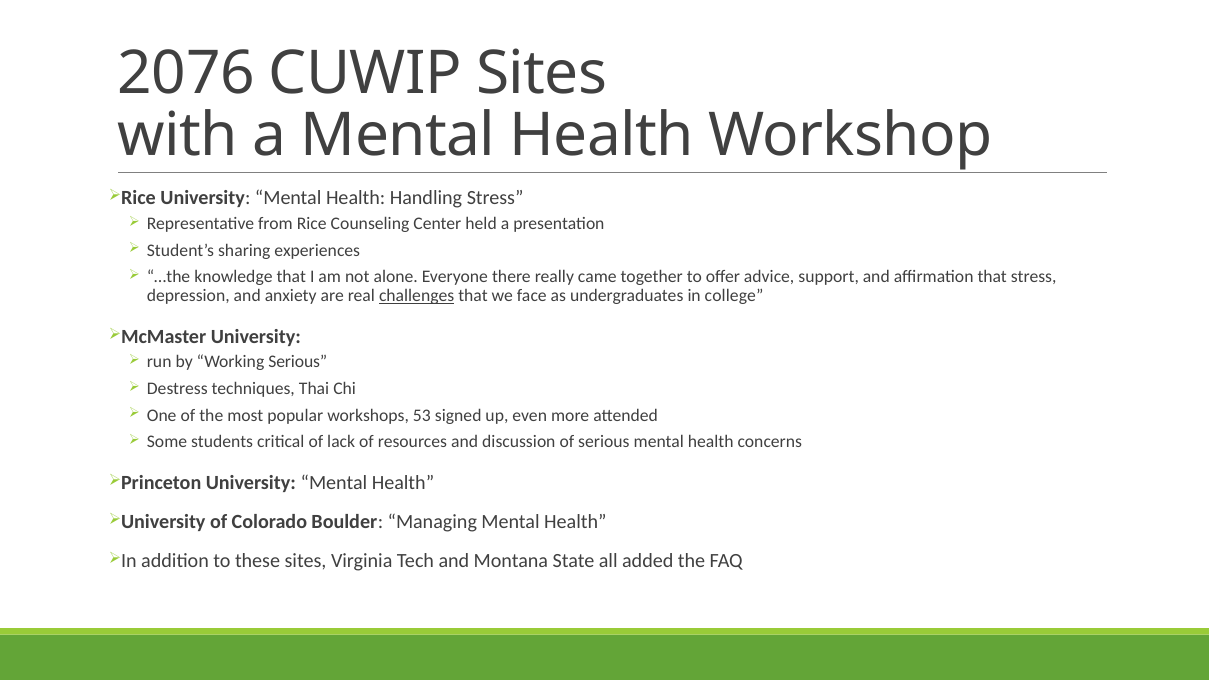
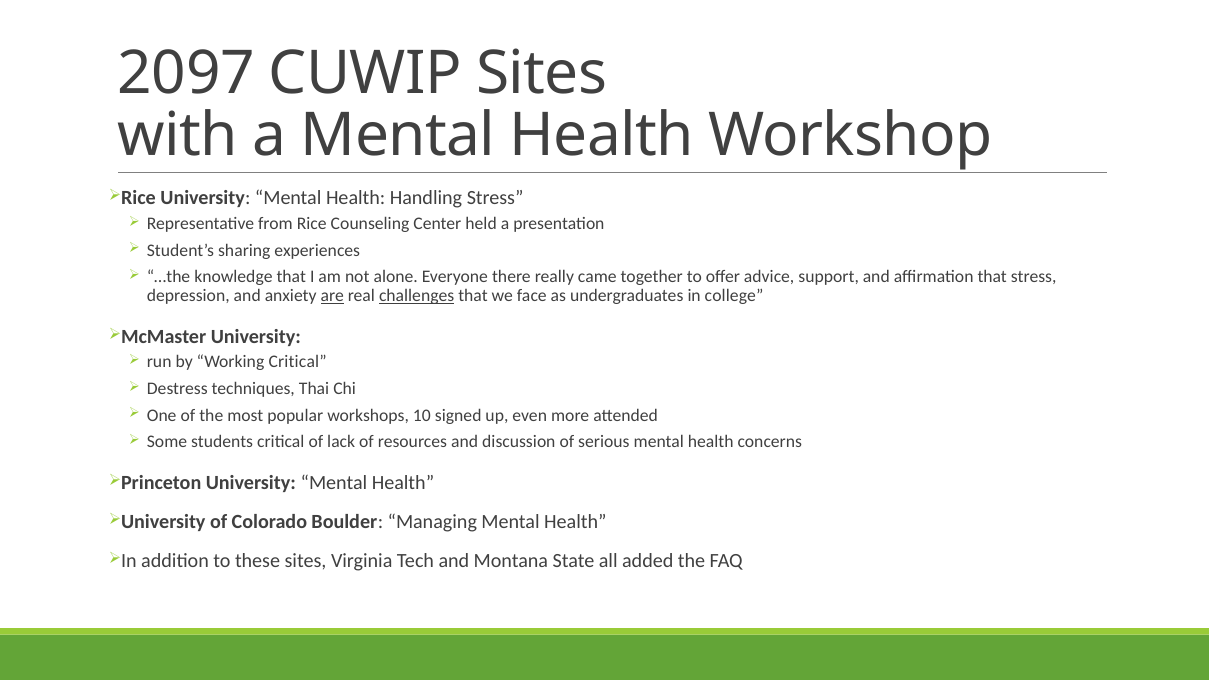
2076: 2076 -> 2097 (186, 74)
are underline: none -> present (332, 296)
Working Serious: Serious -> Critical (298, 362)
53: 53 -> 10 (422, 415)
